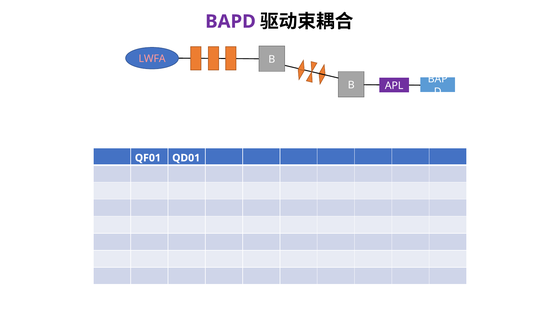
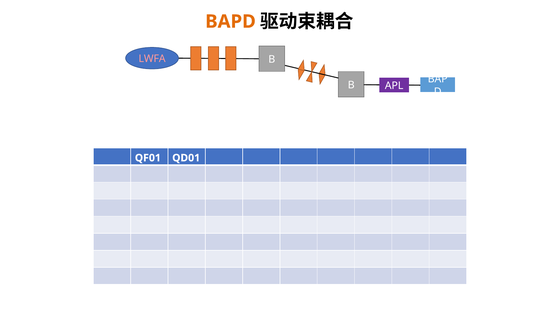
BAPD colour: purple -> orange (230, 22)
